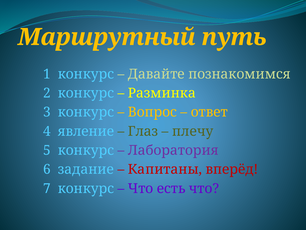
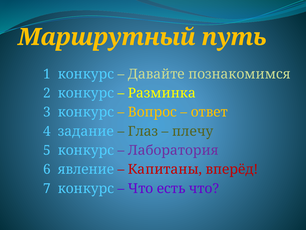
явление: явление -> задание (86, 131)
задание: задание -> явление (86, 169)
